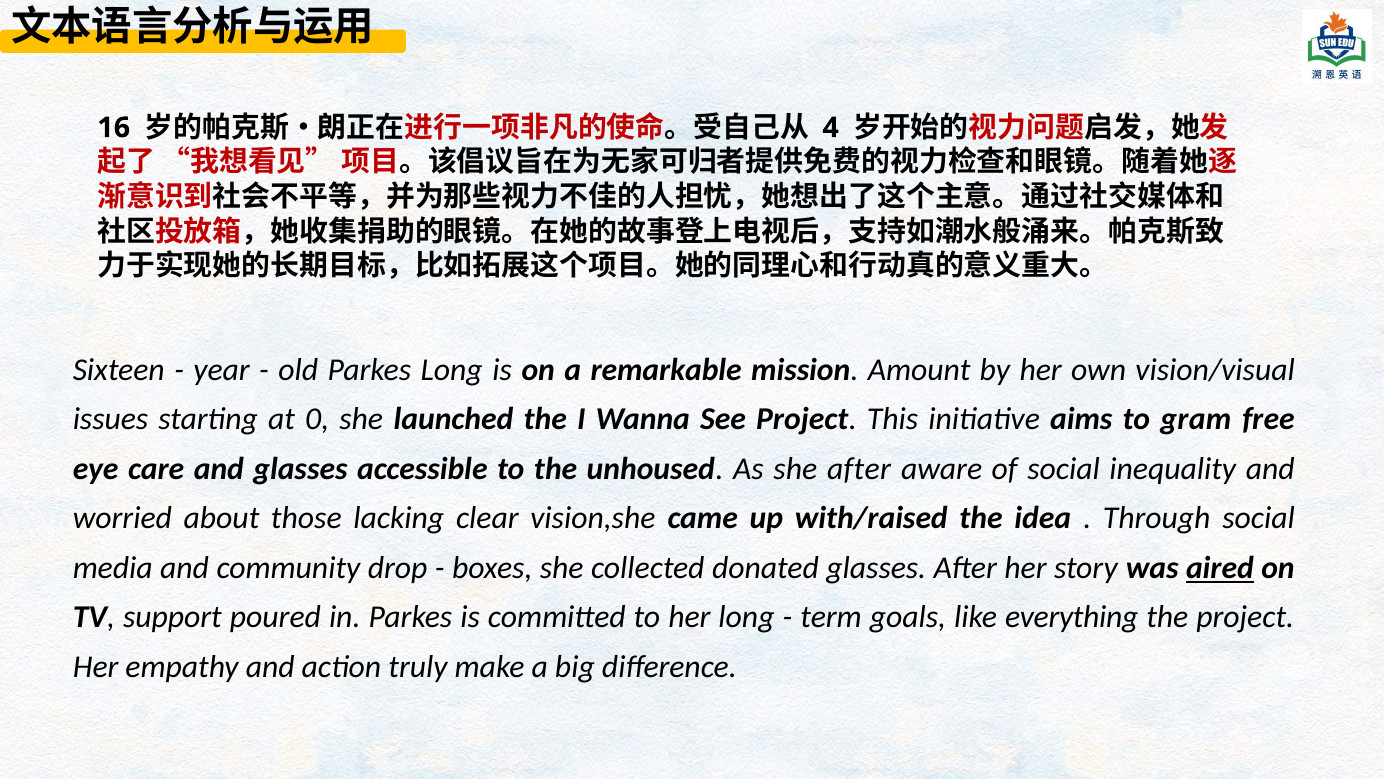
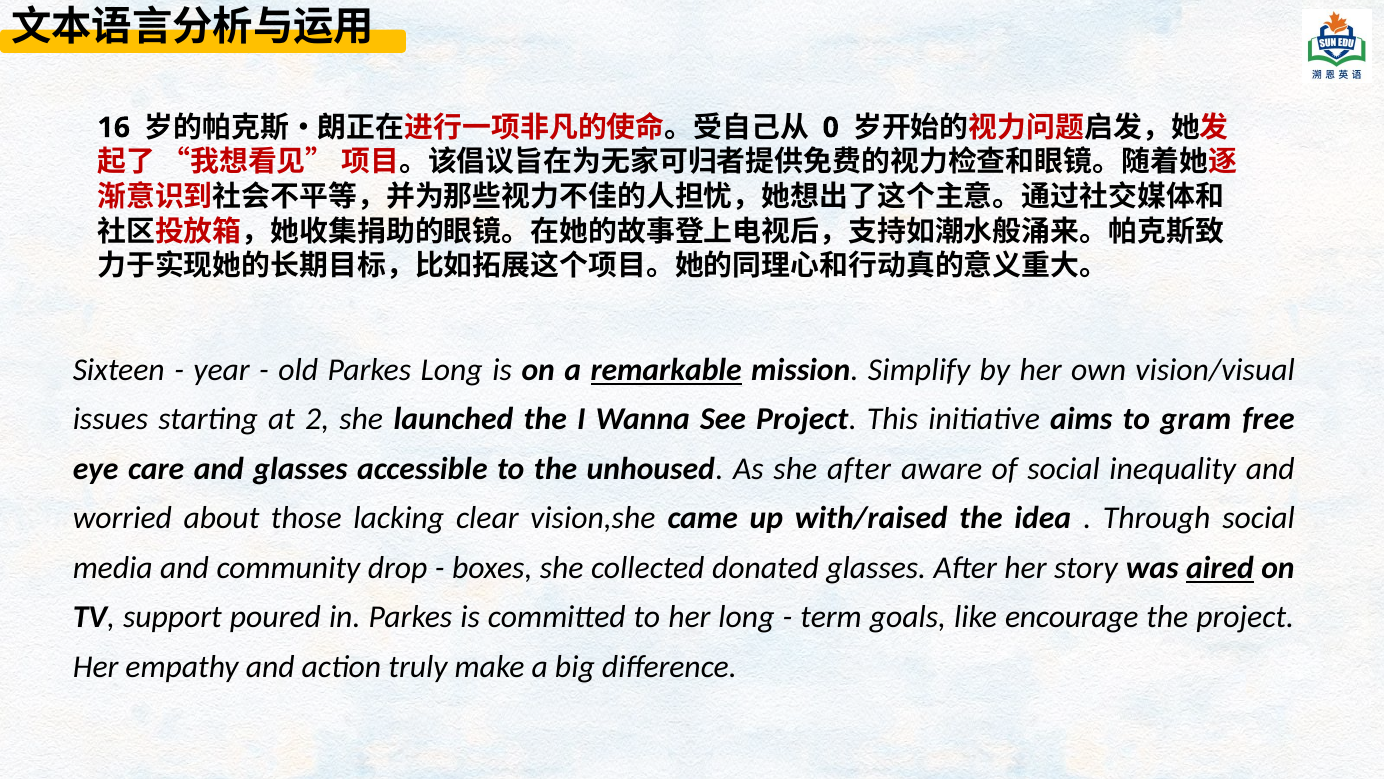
4: 4 -> 0 (831, 128)
remarkable underline: none -> present (666, 370)
Amount: Amount -> Simplify (919, 370)
0: 0 -> 2 (317, 419)
everything: everything -> encourage (1072, 617)
